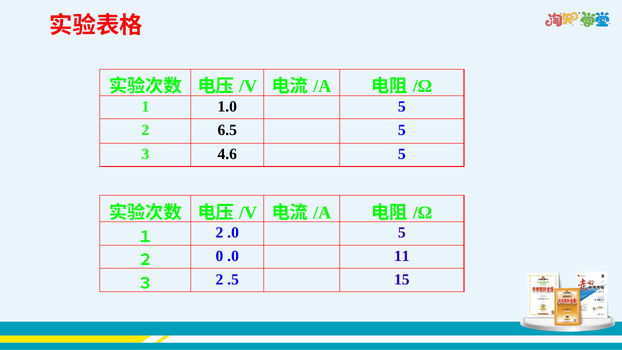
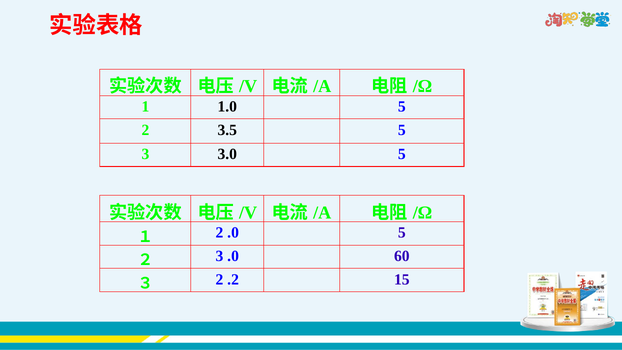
6.5: 6.5 -> 3.5 (227, 130)
4.6: 4.6 -> 3.0 (227, 154)
２ 0: 0 -> 3 (219, 256)
11: 11 -> 60 (402, 256)
.5: .5 -> .2 (233, 279)
